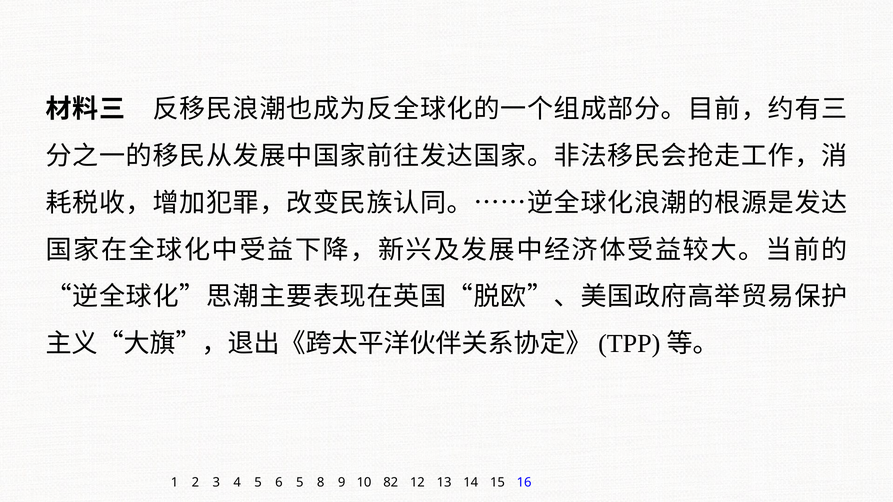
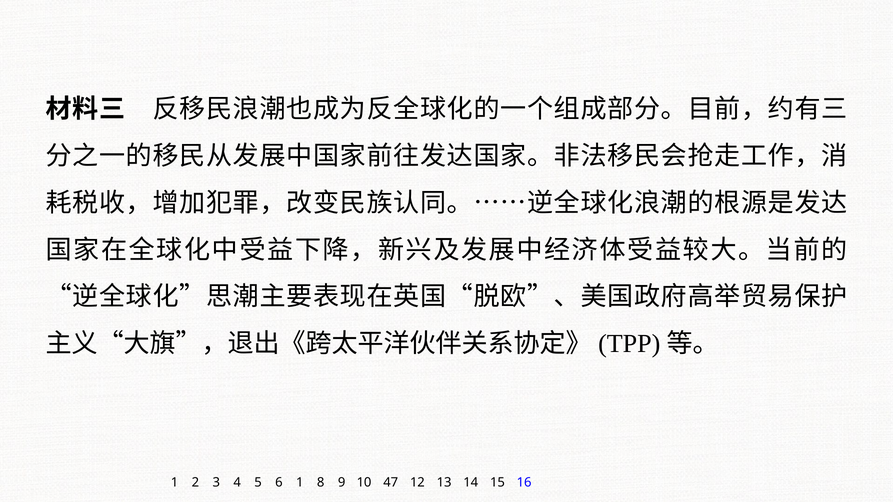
6 5: 5 -> 1 (300, 483)
82: 82 -> 47 (391, 483)
